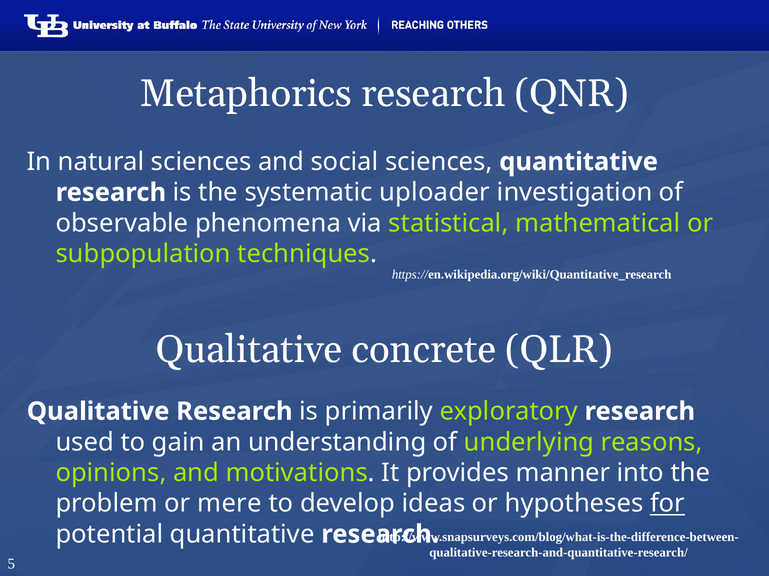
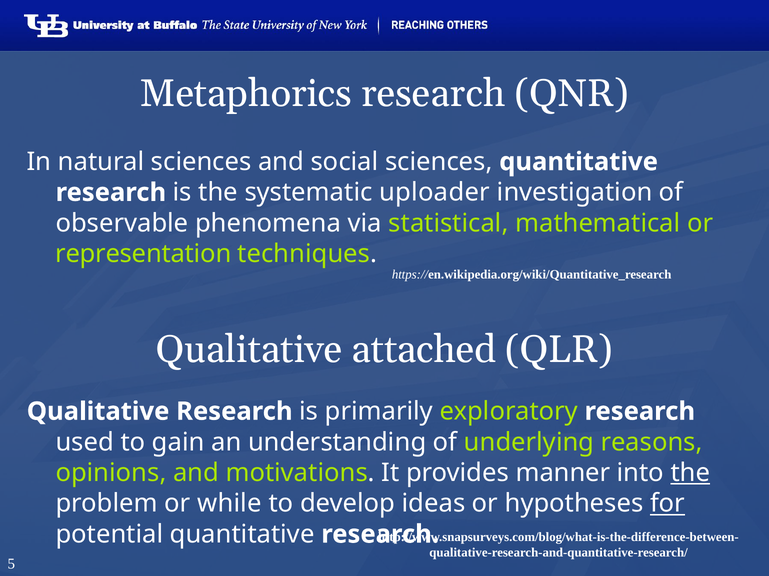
subpopulation: subpopulation -> representation (143, 254)
concrete: concrete -> attached (424, 350)
the underline: none -> present (690, 473)
mere: mere -> while (229, 504)
